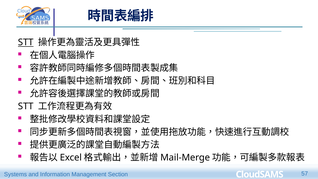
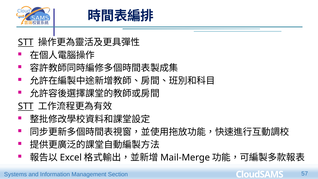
STT underline: none -> present (26, 106)
